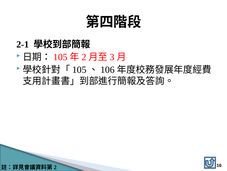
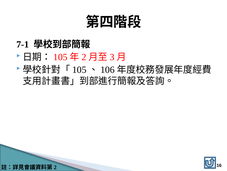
2-1: 2-1 -> 7-1 (23, 44)
